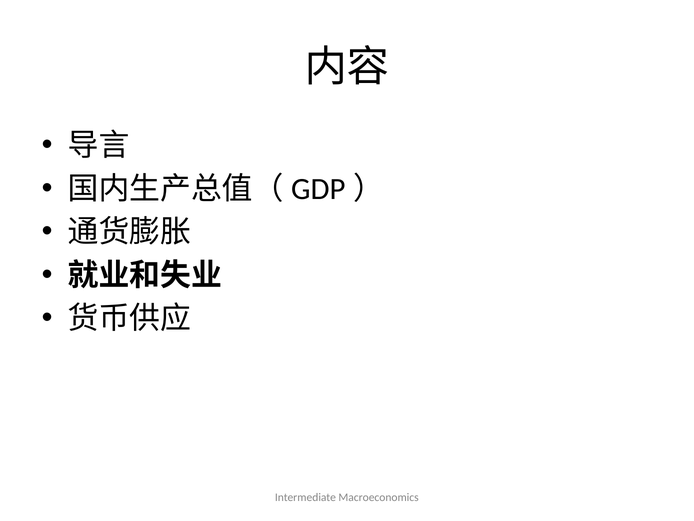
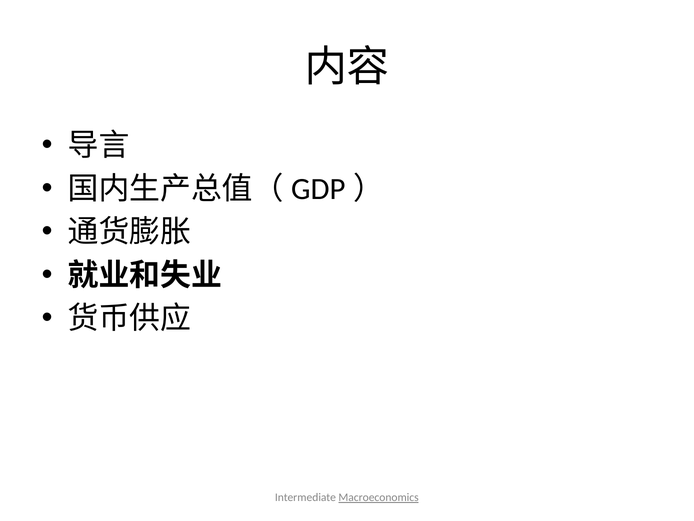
Macroeconomics underline: none -> present (379, 497)
